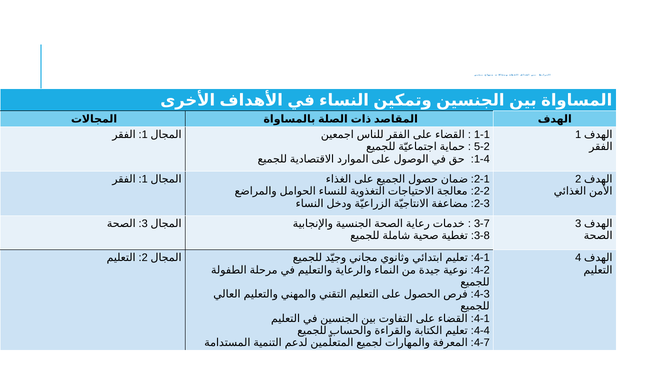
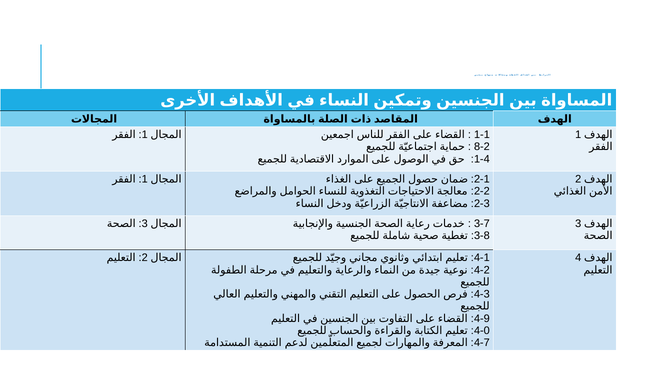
5-2: 5-2 -> 8-2 (482, 147)
4-1: 4-1 -> 4-9 (482, 319)
4-4: 4-4 -> 4-0 (482, 331)
